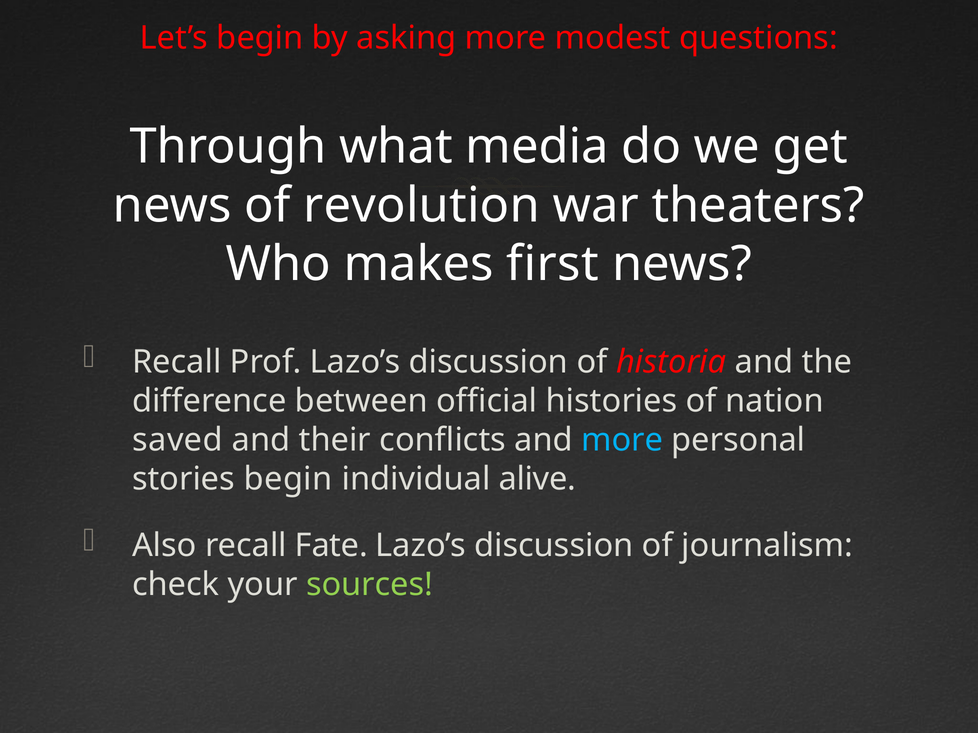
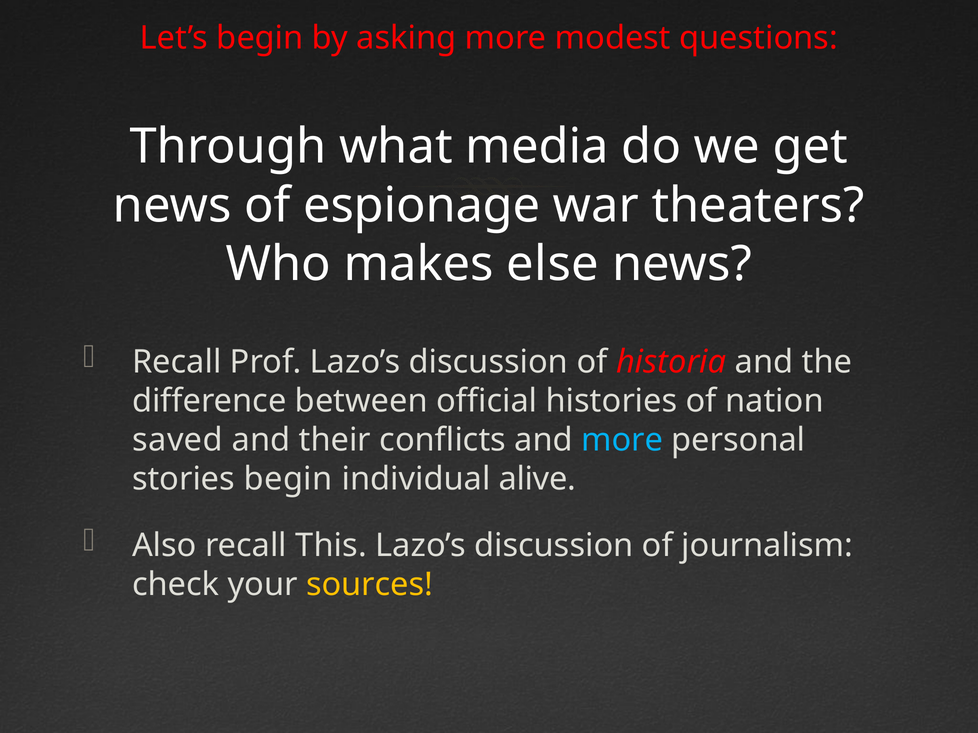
revolution: revolution -> espionage (422, 206)
first: first -> else (553, 264)
Fate: Fate -> This (331, 546)
sources colour: light green -> yellow (369, 585)
